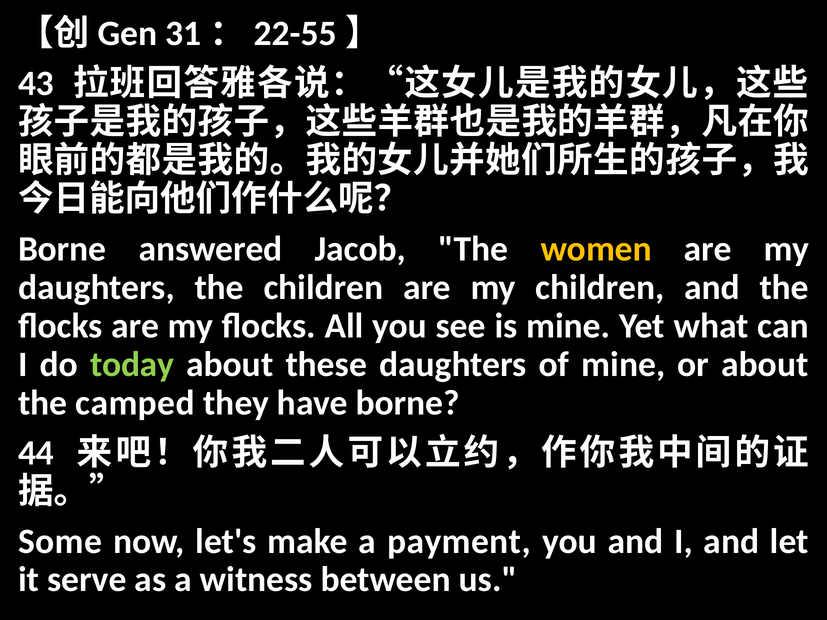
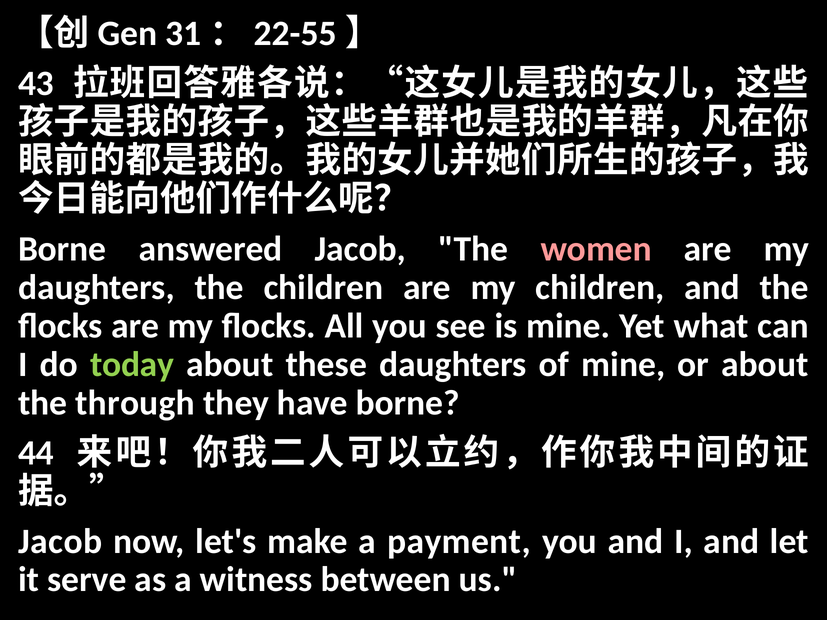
women colour: yellow -> pink (596, 249)
camped: camped -> through (135, 403)
Some: Some -> Jacob (60, 541)
